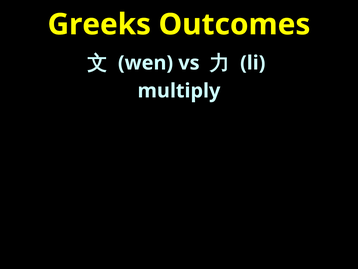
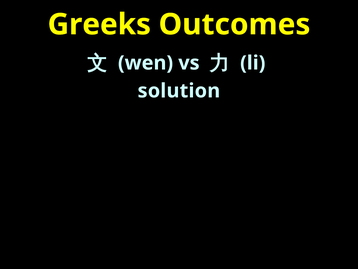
multiply: multiply -> solution (179, 91)
